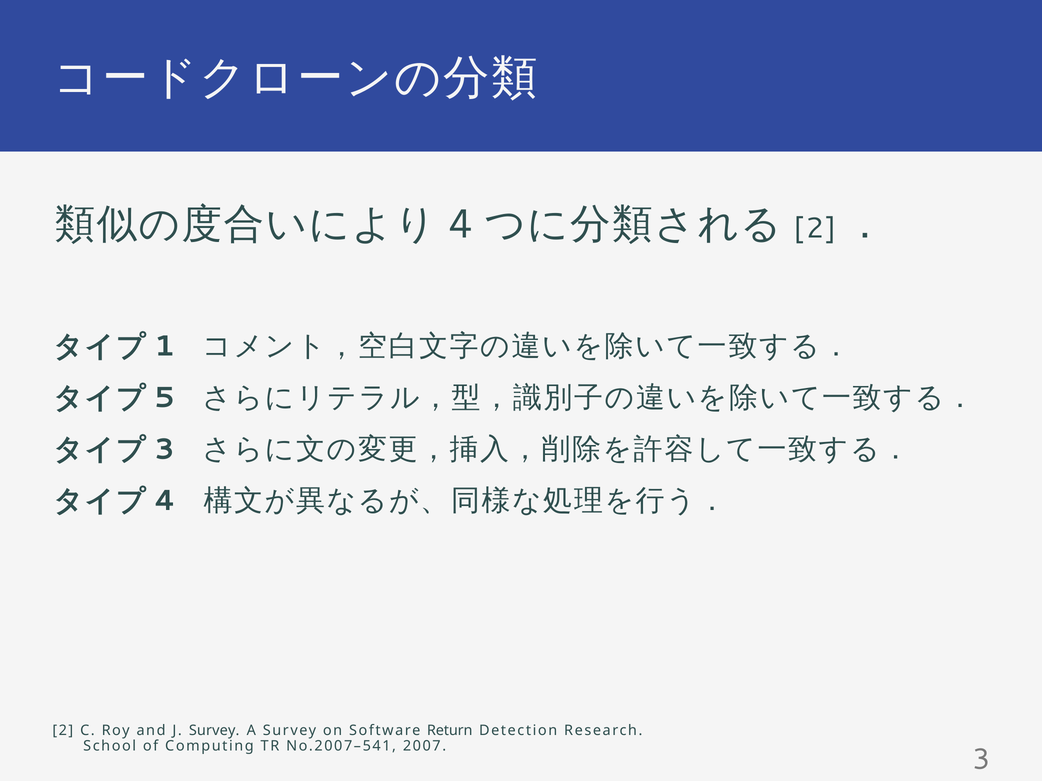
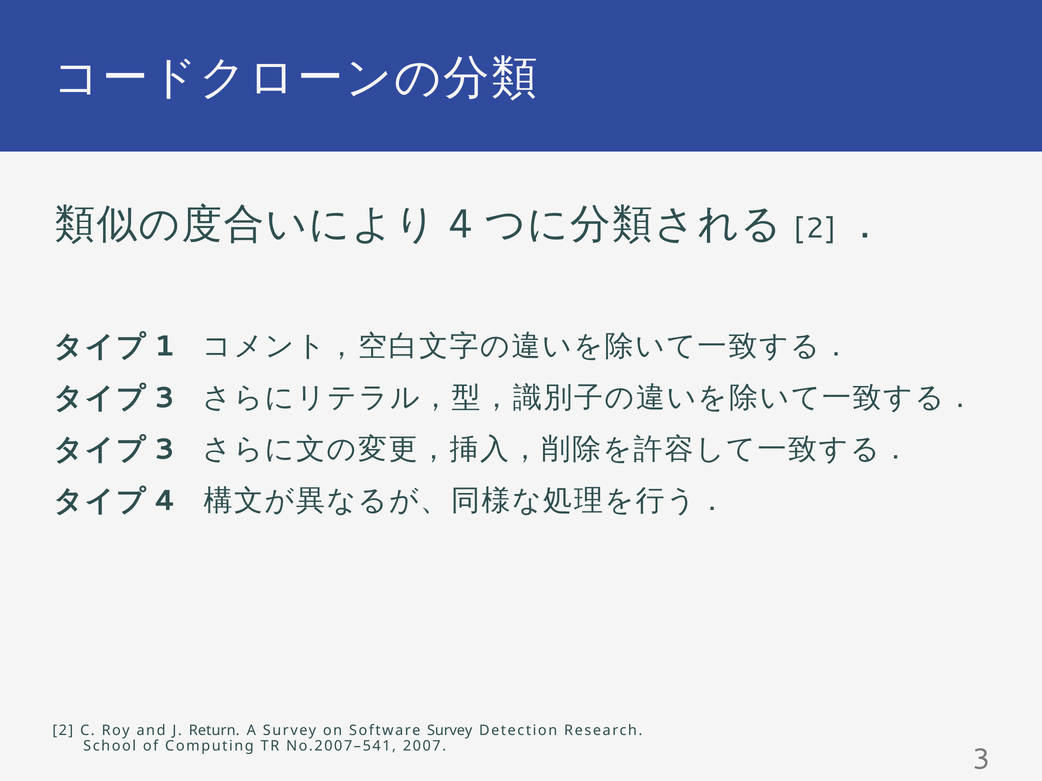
5: 5 -> 3 (165, 398)
J Survey: Survey -> Return (214, 731)
Software Return: Return -> Survey (450, 731)
